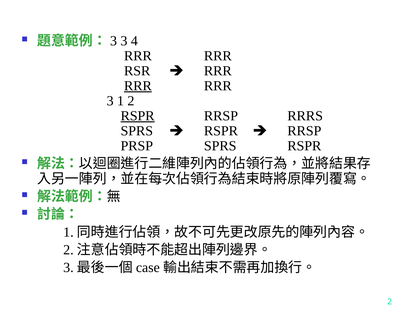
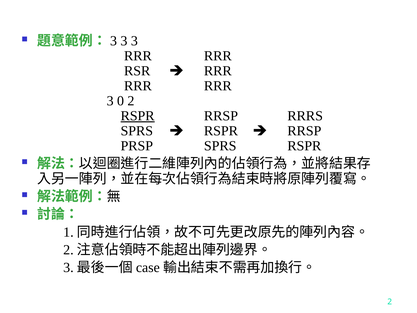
3 4: 4 -> 3 (134, 41)
RRR underline: present -> none (138, 86)
1: 1 -> 0 (121, 101)
